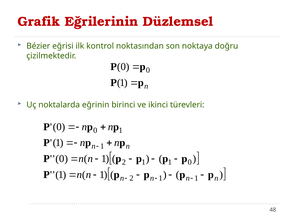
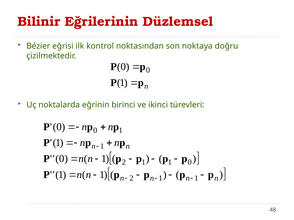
Grafik: Grafik -> Bilinir (39, 22)
